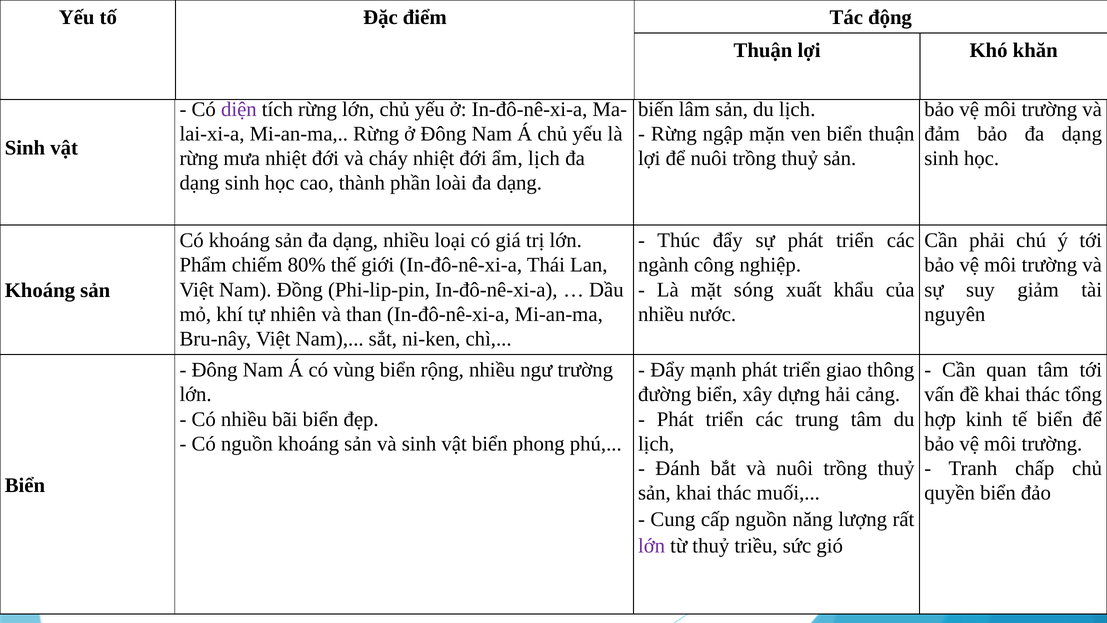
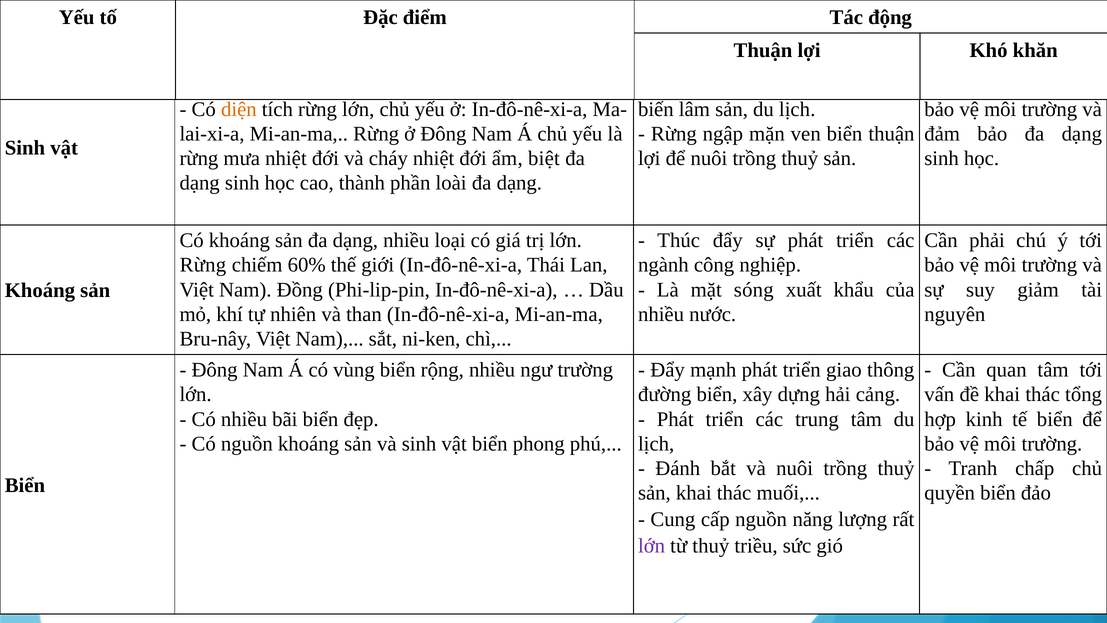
diện colour: purple -> orange (239, 109)
ẩm lịch: lịch -> biệt (544, 158)
Phẩm: Phẩm -> Rừng (203, 265)
80%: 80% -> 60% (307, 265)
